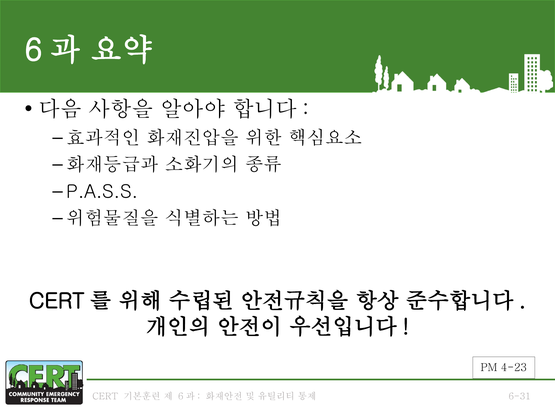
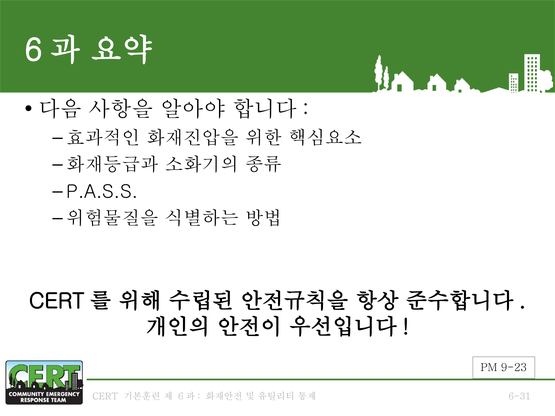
4-23: 4-23 -> 9-23 (514, 368)
